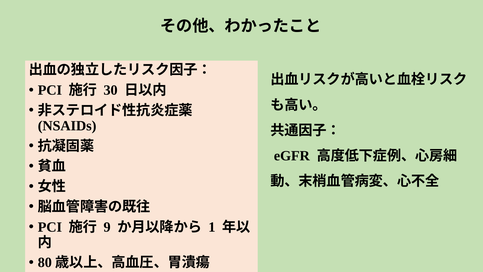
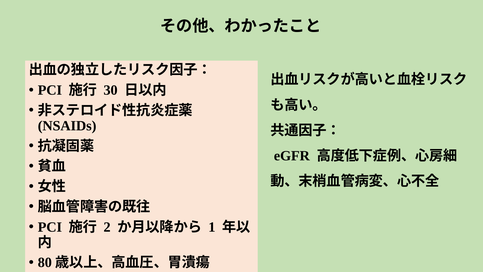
9: 9 -> 2 (107, 227)
